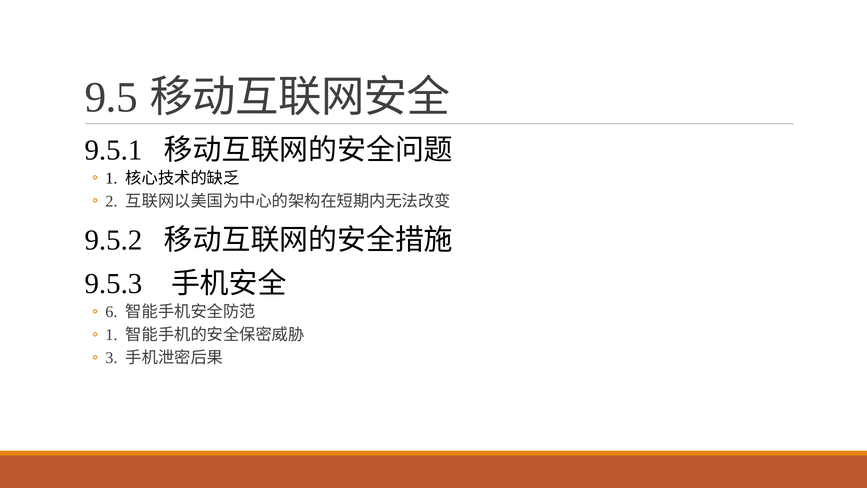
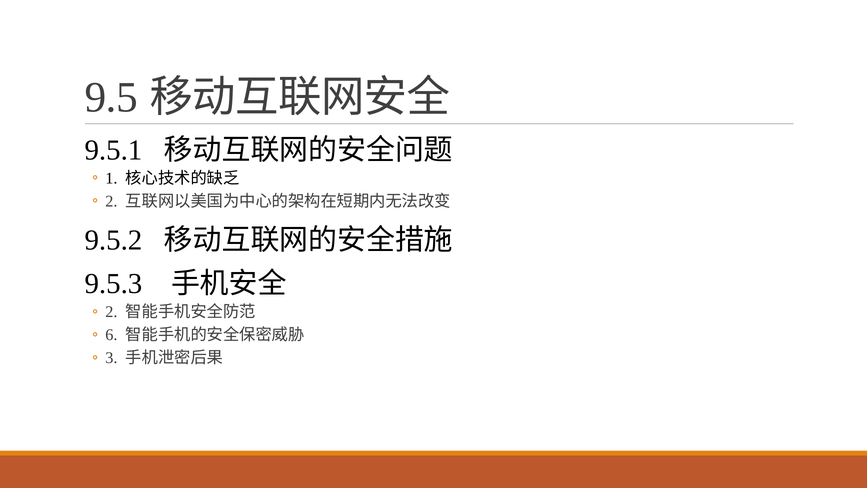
6: 6 -> 2 (111, 312)
1: 1 -> 6 (111, 335)
